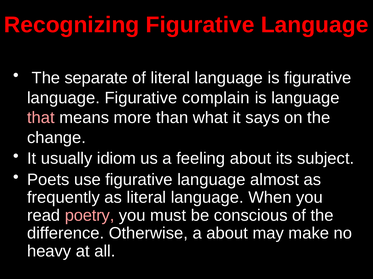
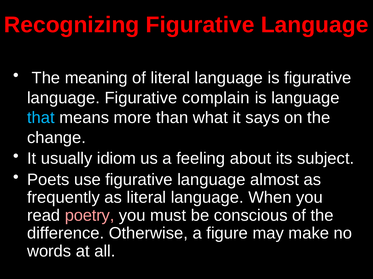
separate: separate -> meaning (96, 78)
that colour: pink -> light blue (41, 118)
a about: about -> figure (227, 234)
heavy: heavy -> words (49, 252)
